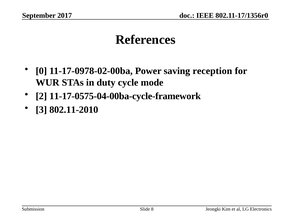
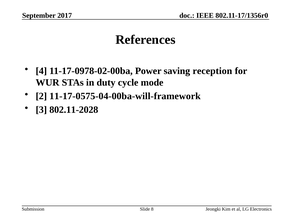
0: 0 -> 4 (41, 71)
11-17-0575-04-00ba-cycle-framework: 11-17-0575-04-00ba-cycle-framework -> 11-17-0575-04-00ba-will-framework (125, 96)
802.11-2010: 802.11-2010 -> 802.11-2028 (74, 110)
